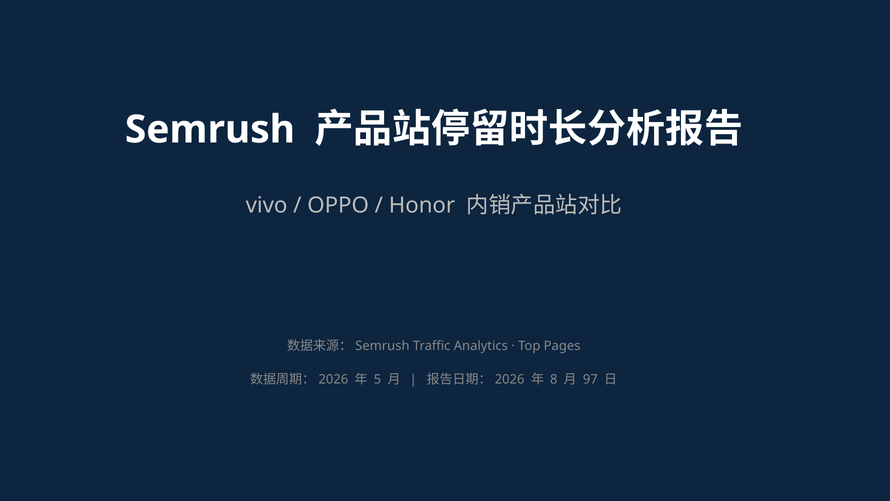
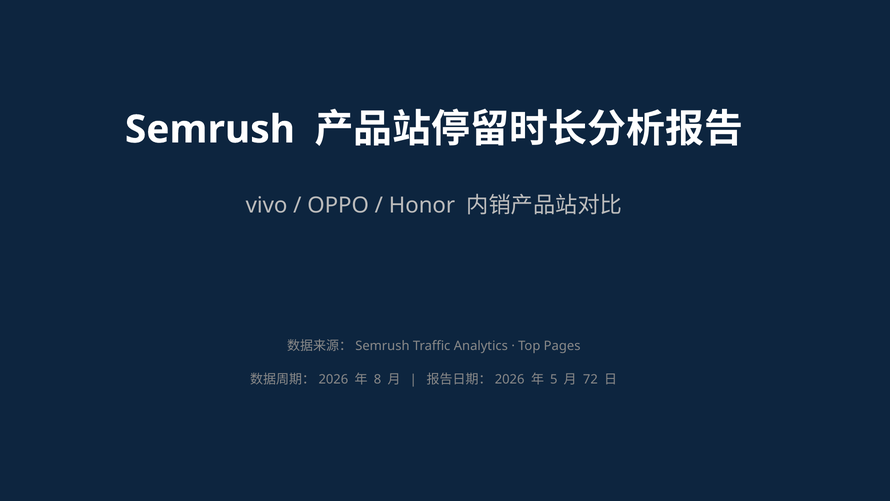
5: 5 -> 8 (378, 379)
8: 8 -> 5 (554, 379)
97: 97 -> 72 (590, 379)
